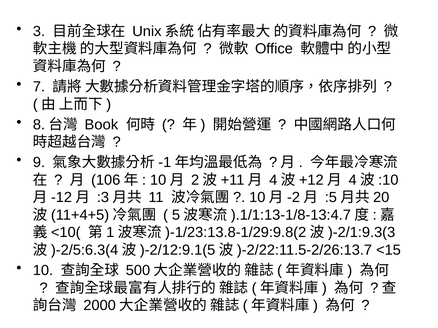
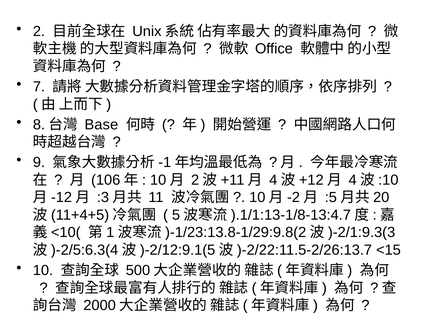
3: 3 -> 2 (39, 31)
Book: Book -> Base (101, 125)
